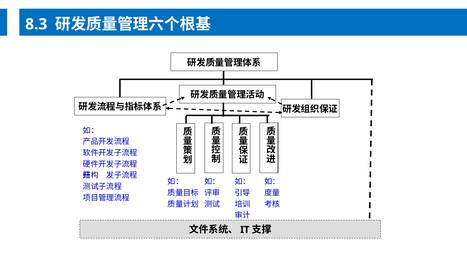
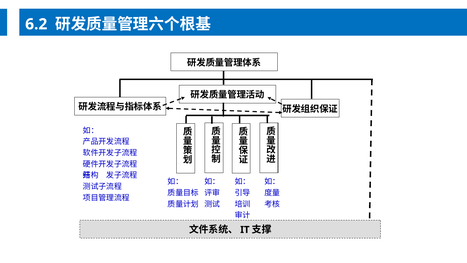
8.3: 8.3 -> 6.2 (36, 24)
